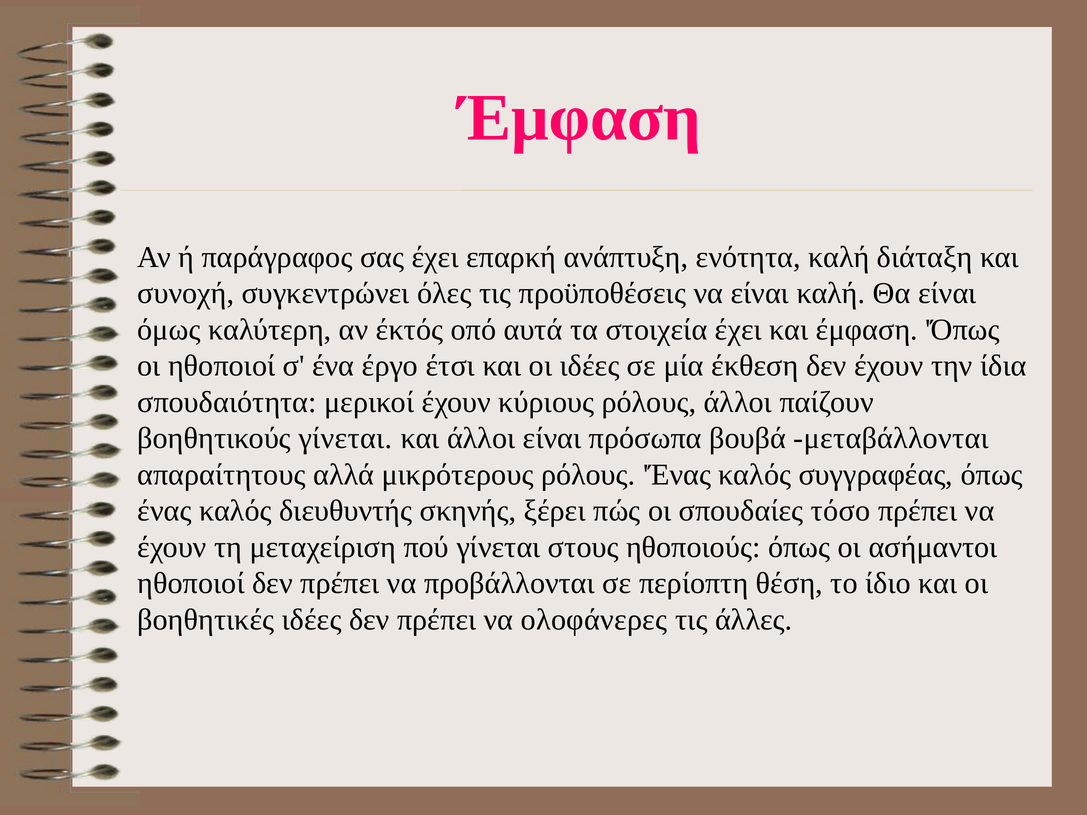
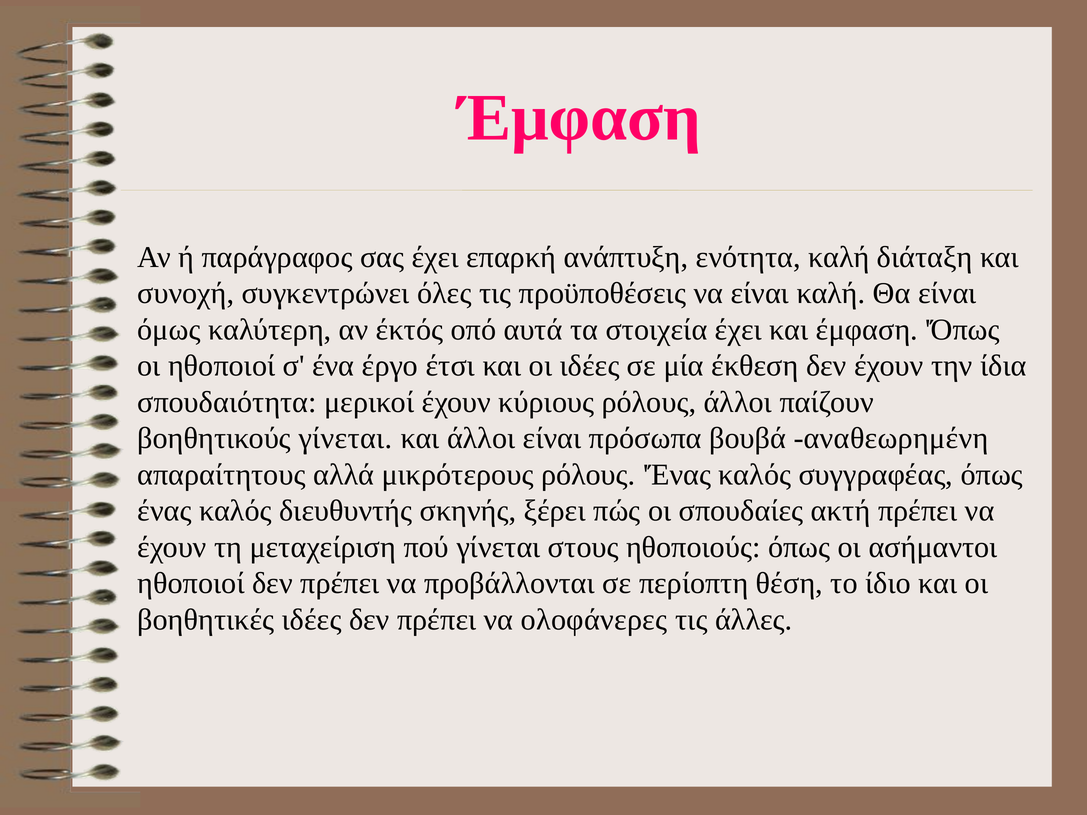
μεταβάλλονται: μεταβάλλονται -> αναθεωρημένη (891, 439)
τόσο: τόσο -> ακτή (841, 511)
